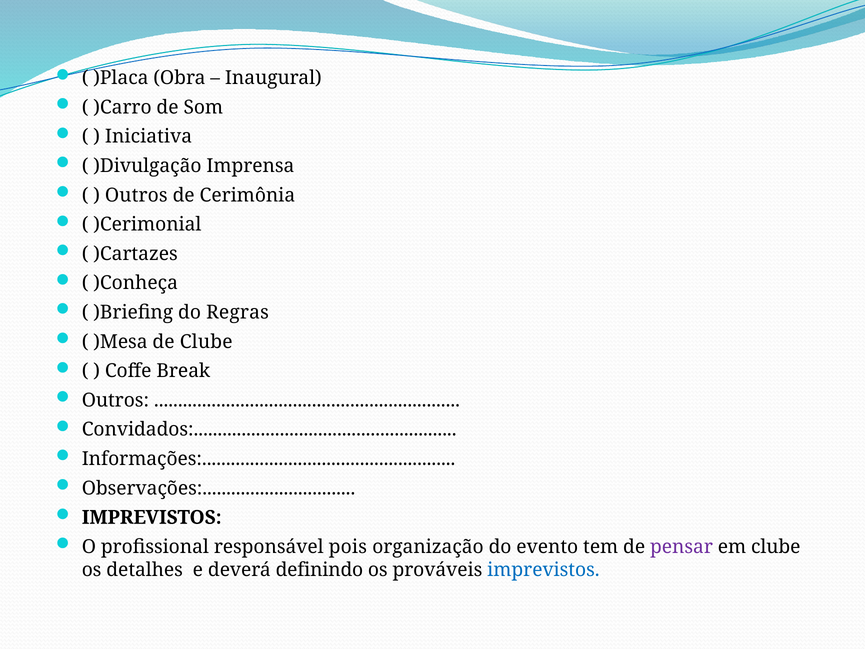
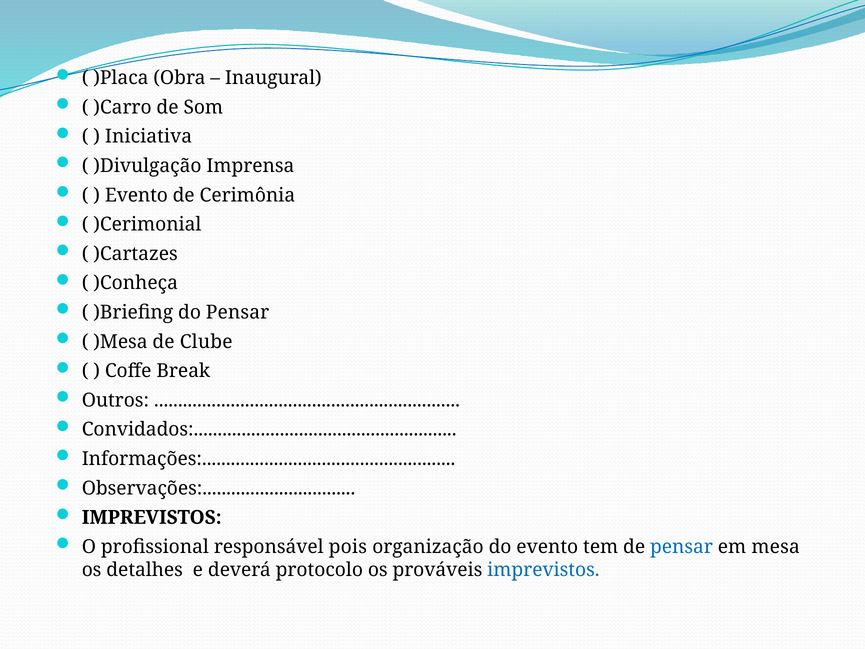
Outros: Outros -> Evento (136, 195)
do Regras: Regras -> Pensar (238, 312)
pensar colour: purple -> blue (681, 547)
em clube: clube -> mesa (776, 547)
definindo: definindo -> protocolo (319, 570)
